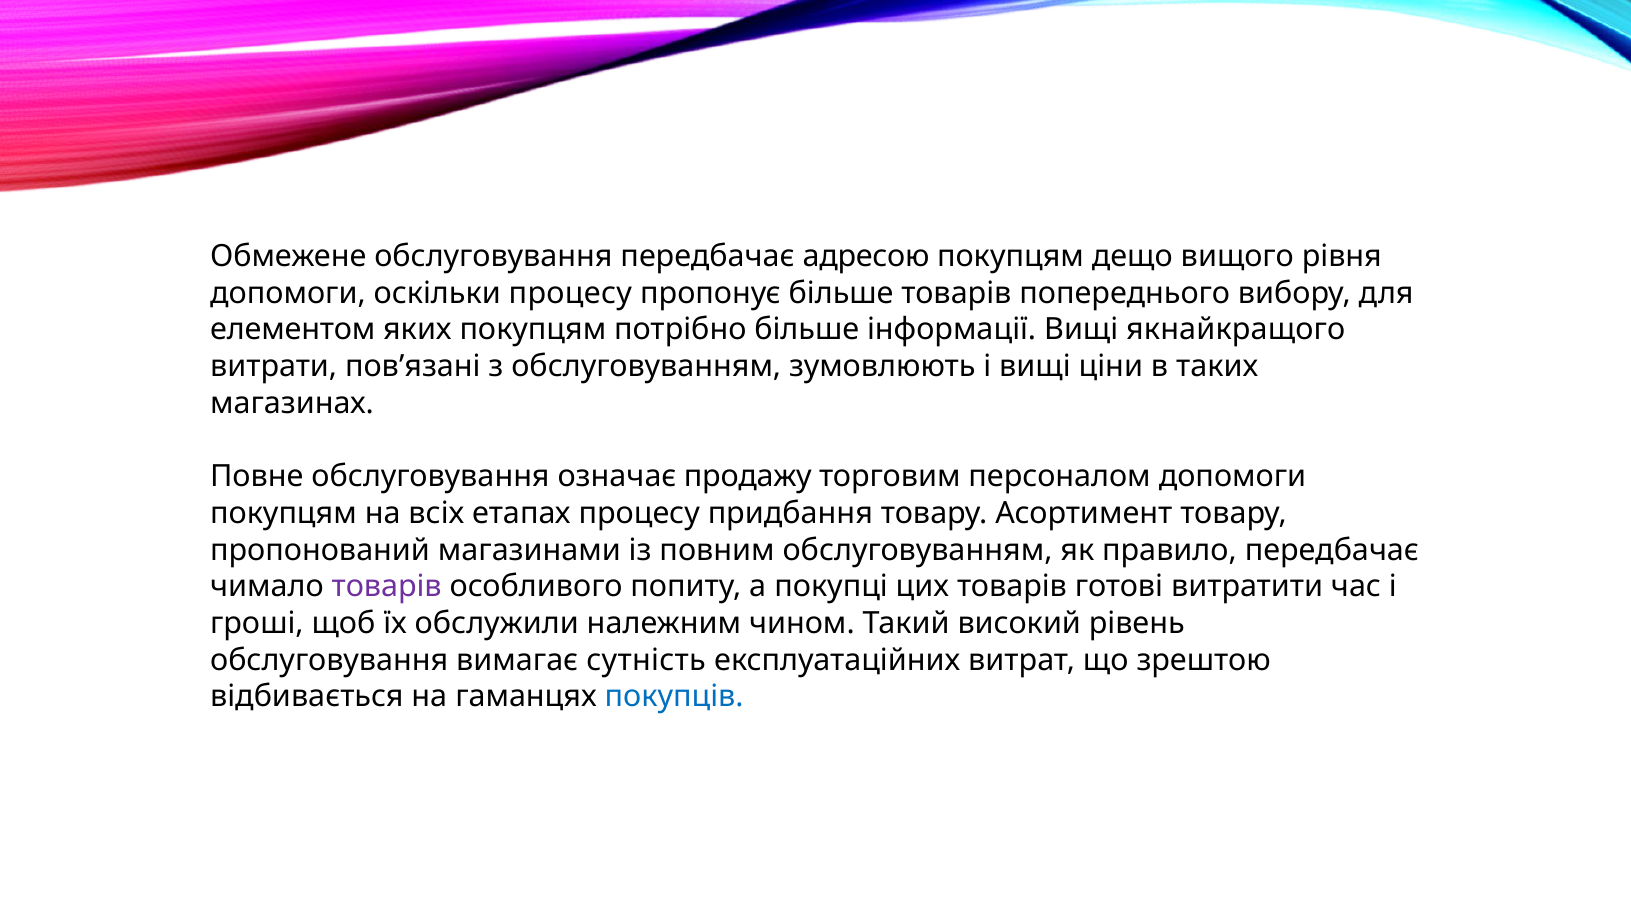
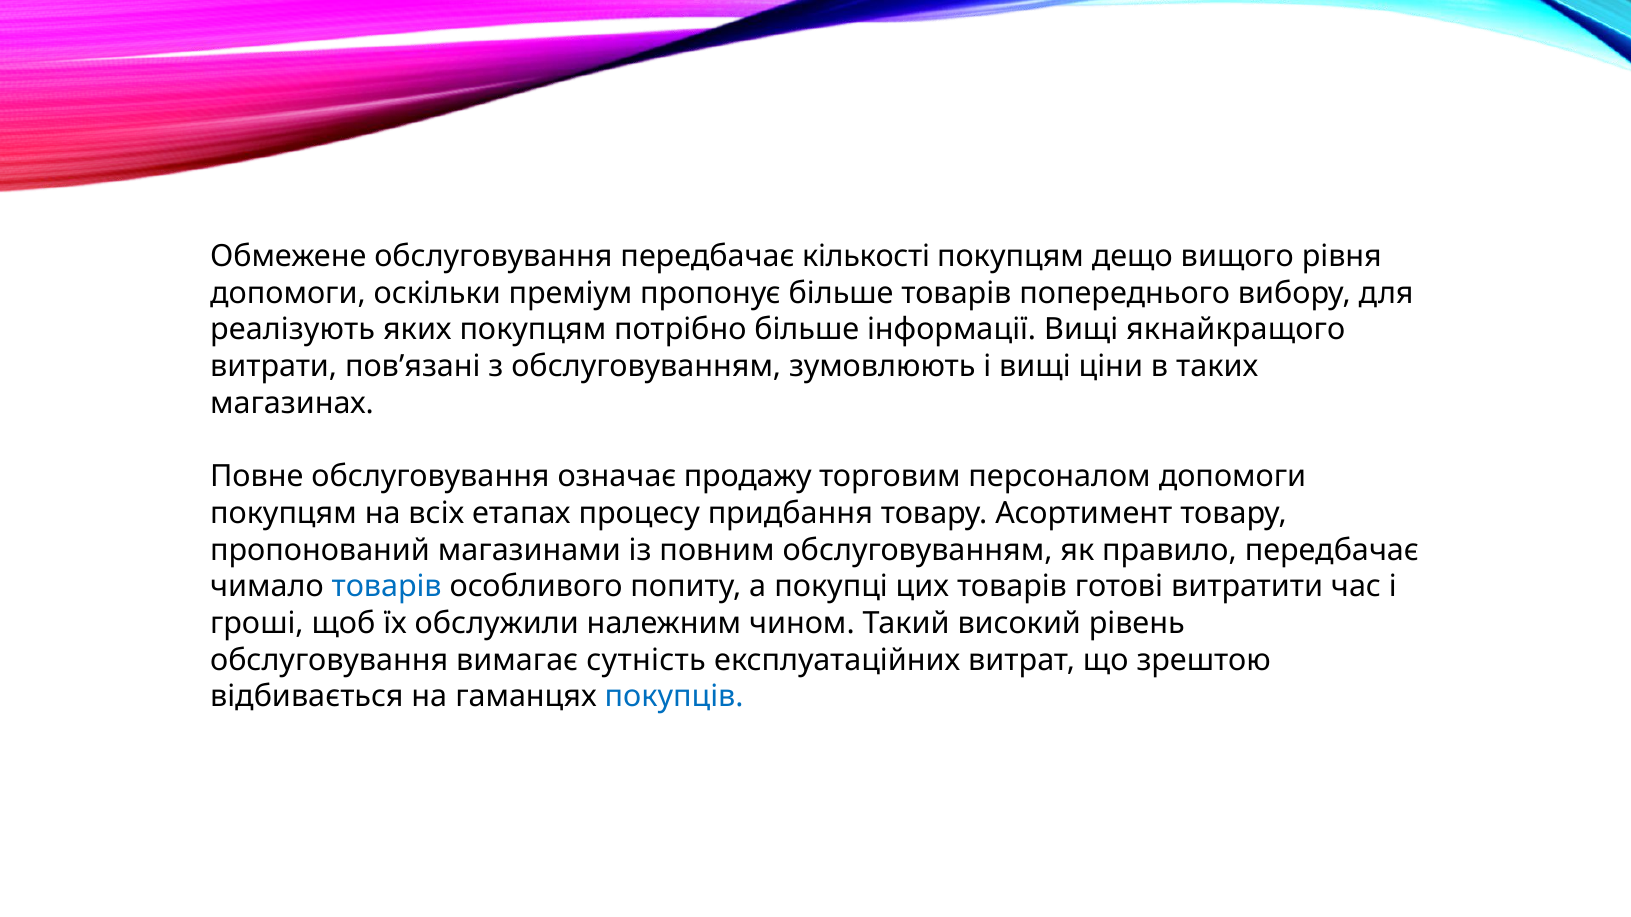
адресою: адресою -> кількості (866, 257)
оскільки процесу: процесу -> преміум (571, 293)
елементом: елементом -> реалізують (293, 330)
товарів colour: purple -> blue (387, 587)
